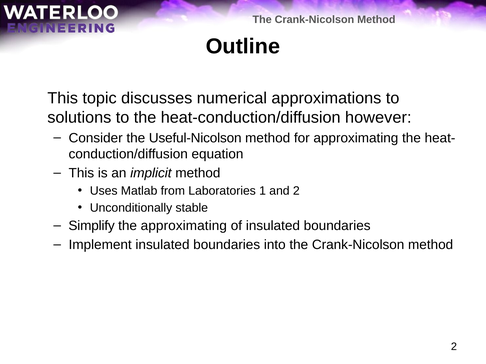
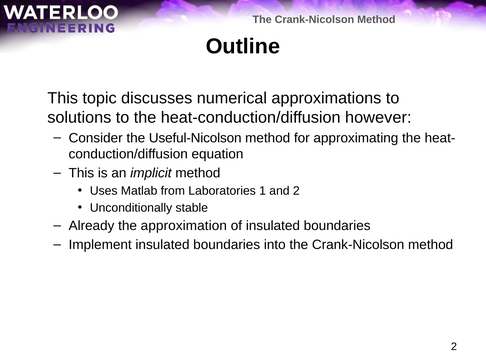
Simplify: Simplify -> Already (92, 226)
the approximating: approximating -> approximation (184, 226)
